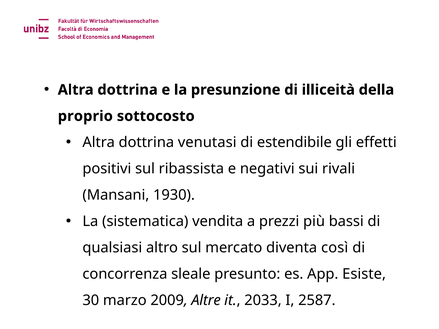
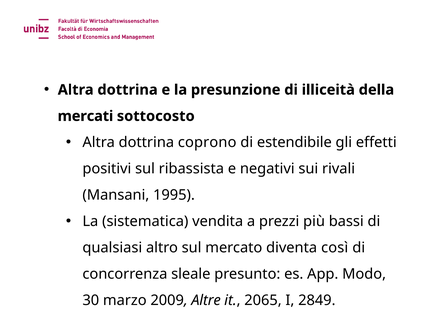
proprio: proprio -> mercati (85, 116)
venutasi: venutasi -> coprono (207, 143)
1930: 1930 -> 1995 (174, 195)
Esiste: Esiste -> Modo (364, 274)
2033: 2033 -> 2065 (263, 301)
2587: 2587 -> 2849 (317, 301)
